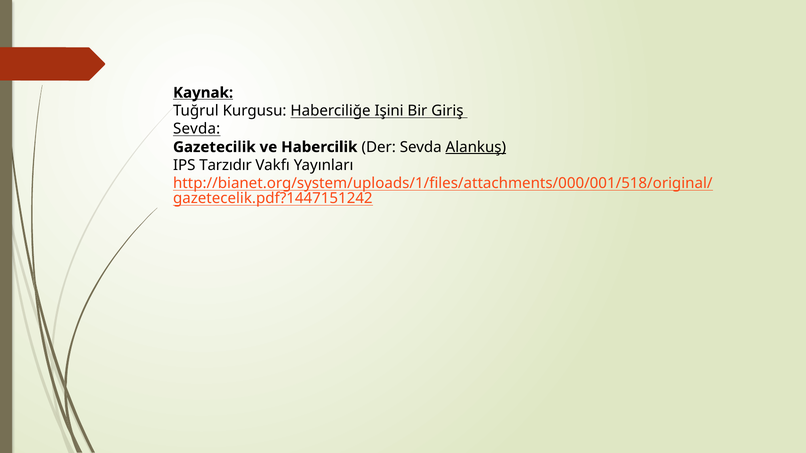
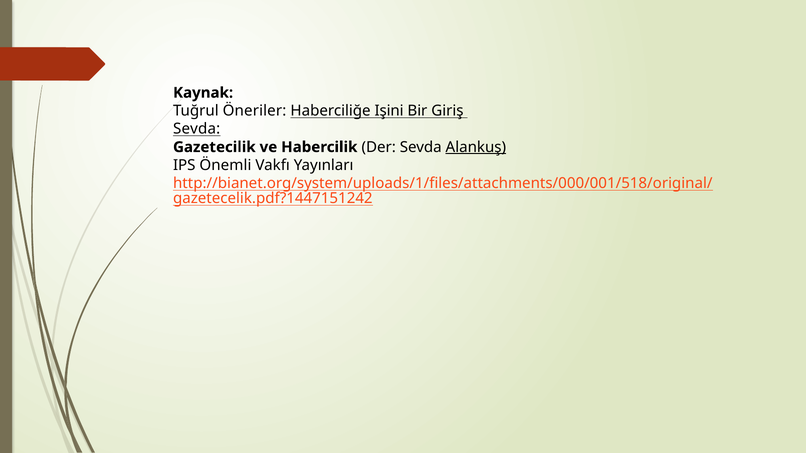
Kaynak underline: present -> none (203, 93)
Kurgusu: Kurgusu -> Öneriler (254, 111)
Tarzıdır: Tarzıdır -> Önemli (225, 165)
